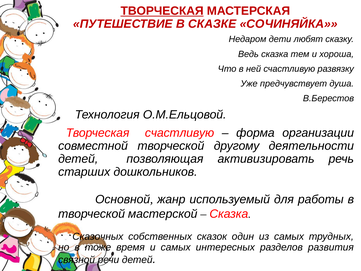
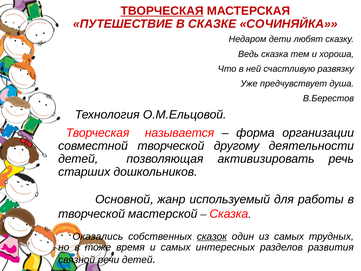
Творческая счастливую: счастливую -> называется (180, 133)
Сказочных: Сказочных -> Оказались (98, 236)
сказок underline: none -> present (212, 236)
